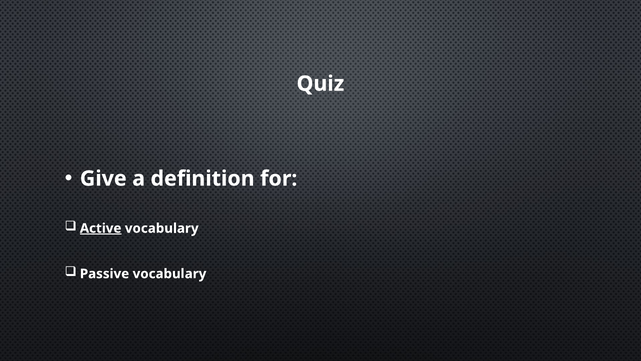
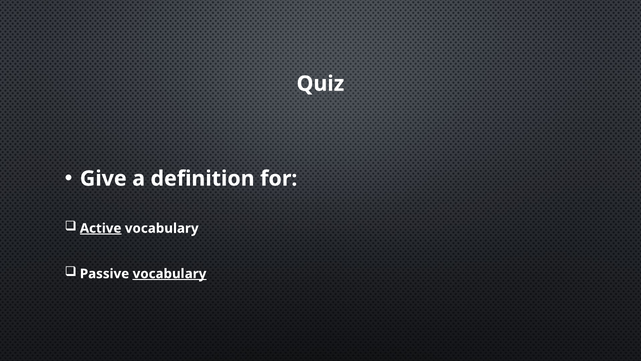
vocabulary underline: none -> present (169, 273)
